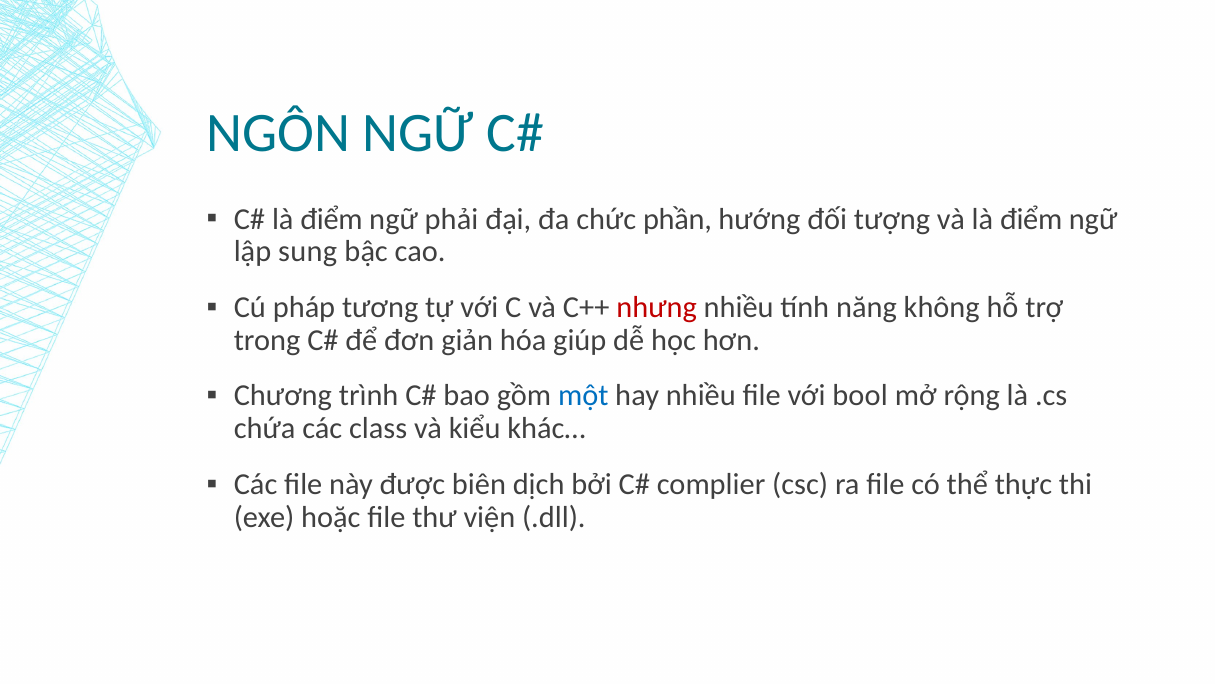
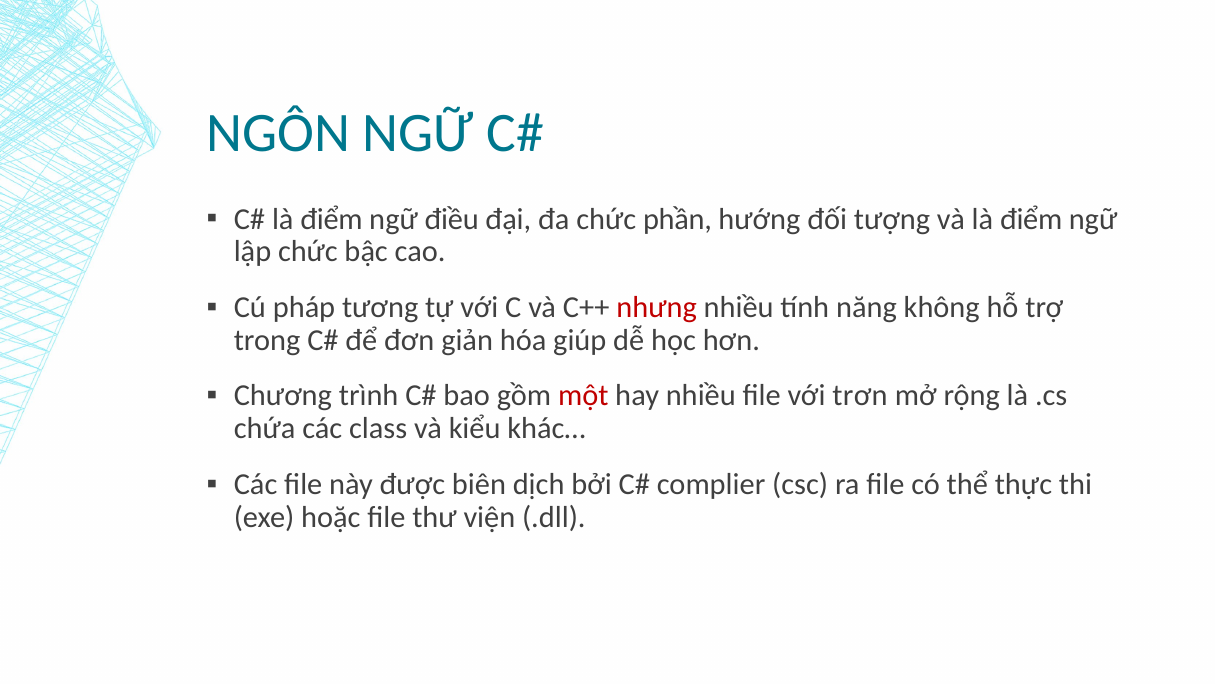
phải: phải -> điều (452, 219)
lập sung: sung -> chức (308, 252)
một colour: blue -> red (583, 396)
bool: bool -> trơn (860, 396)
